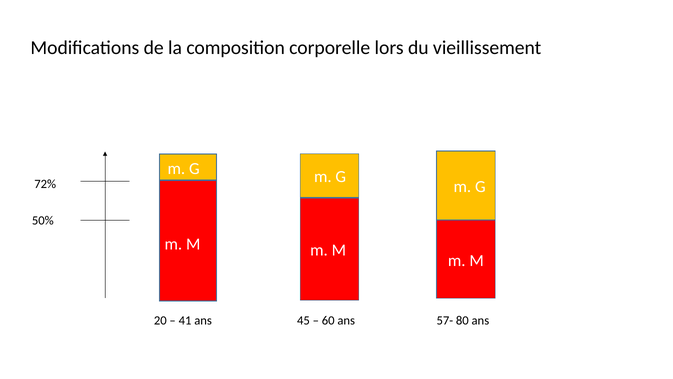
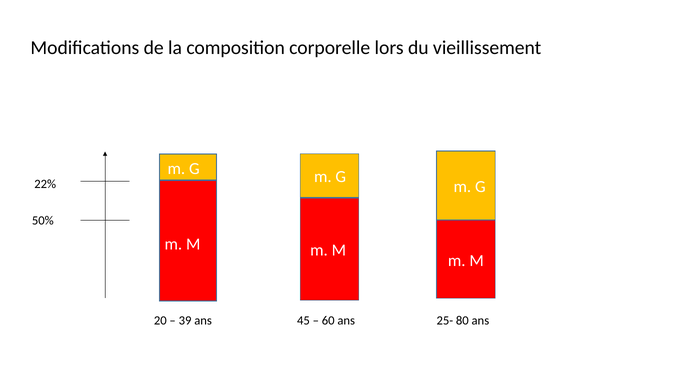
72%: 72% -> 22% (45, 184)
41: 41 -> 39 (185, 320)
57-: 57- -> 25- (445, 320)
